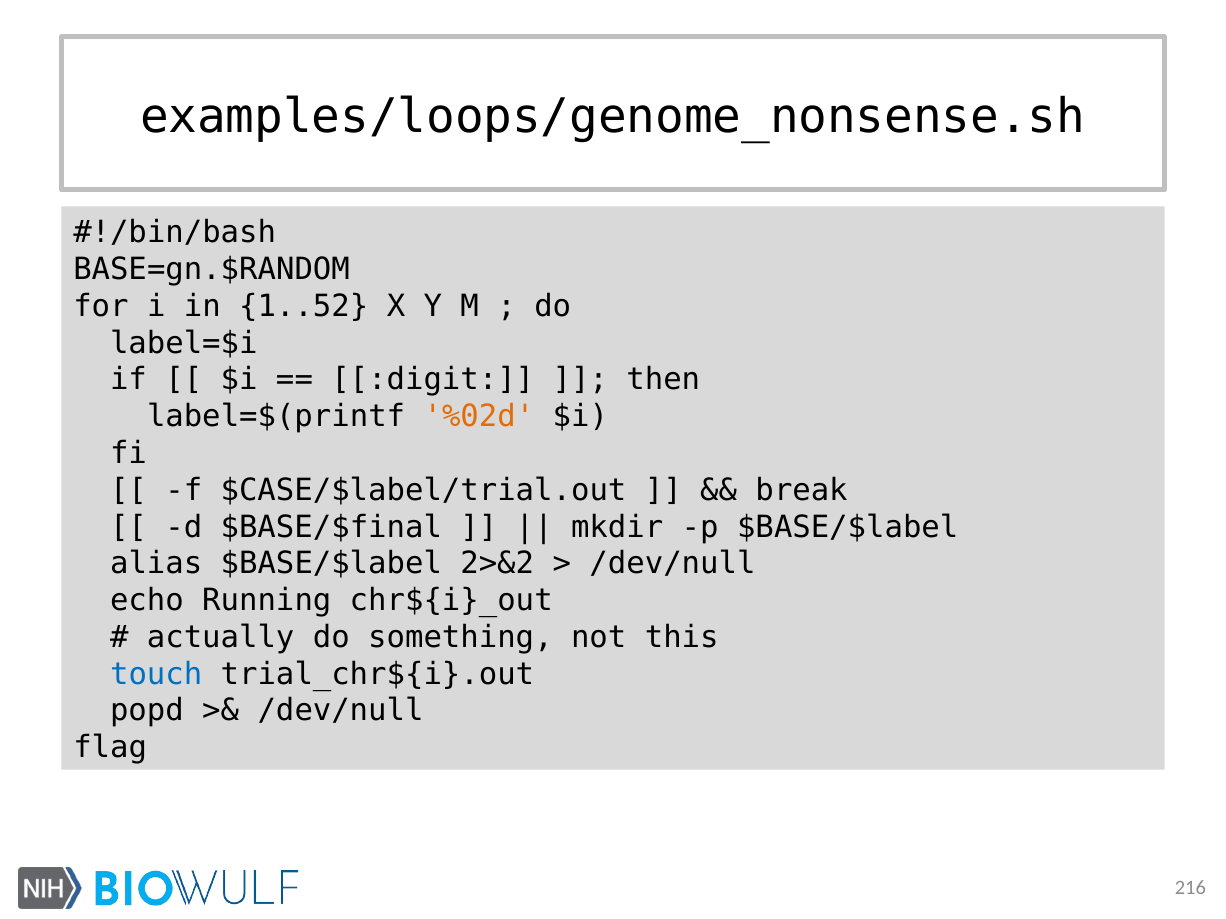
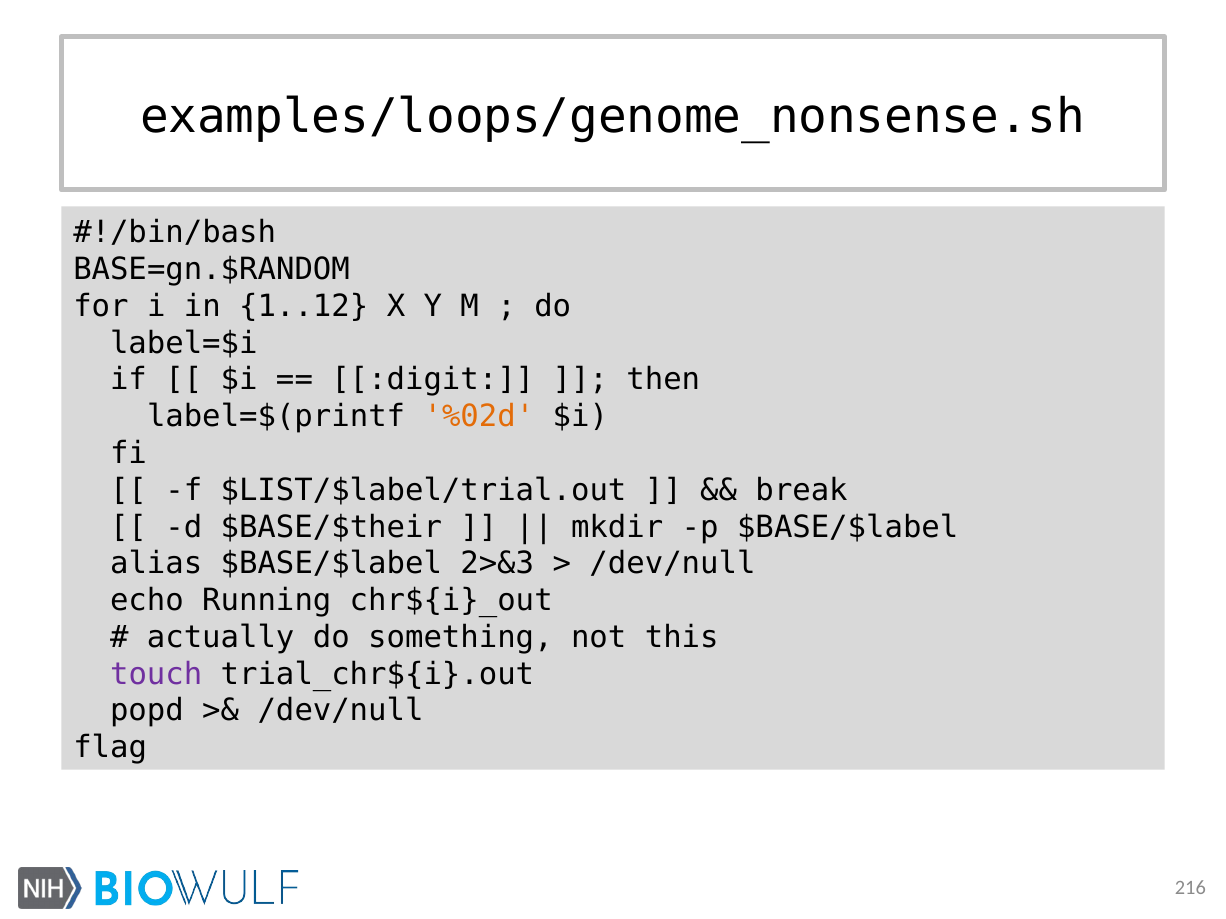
1..52: 1..52 -> 1..12 (304, 307)
$CASE/$label/trial.out: $CASE/$label/trial.out -> $LIST/$label/trial.out (424, 490)
$BASE/$final: $BASE/$final -> $BASE/$their (331, 527)
2>&2: 2>&2 -> 2>&3 (497, 564)
touch colour: blue -> purple (156, 674)
